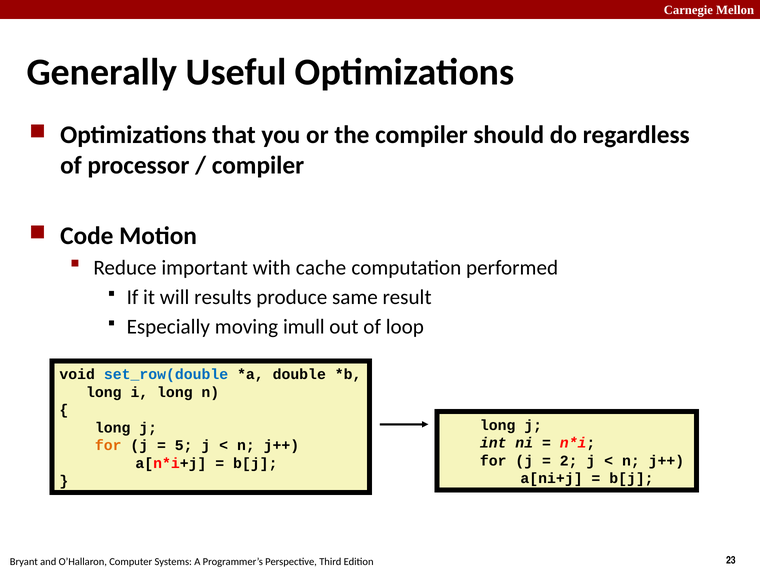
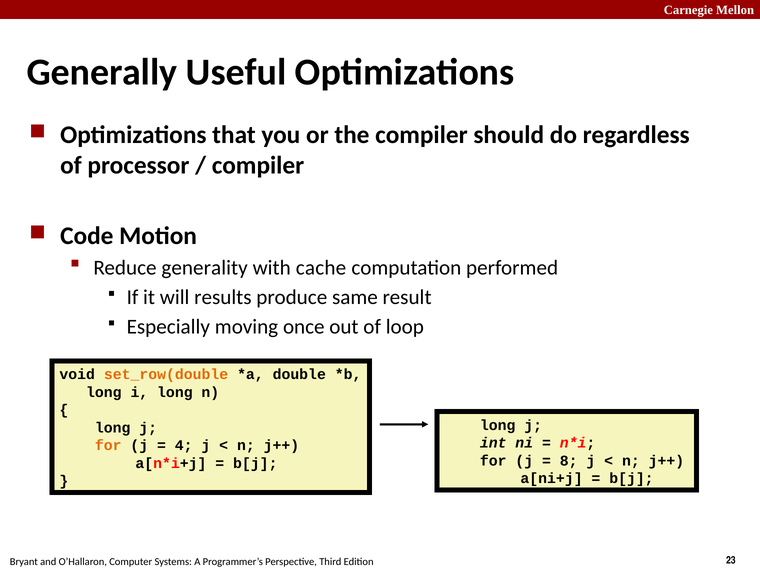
important: important -> generality (205, 268)
imull: imull -> once (304, 327)
set_row(double colour: blue -> orange (166, 375)
5: 5 -> 4 (184, 446)
2: 2 -> 8 (569, 461)
